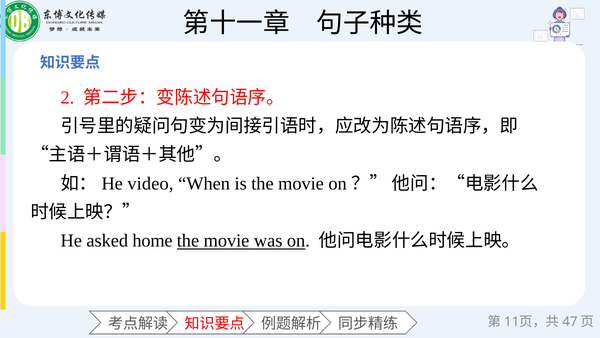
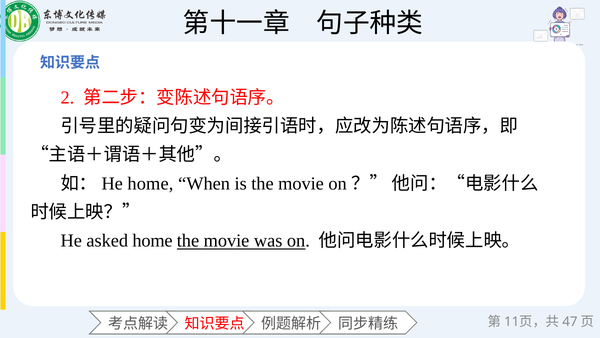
video: video -> home (150, 183)
